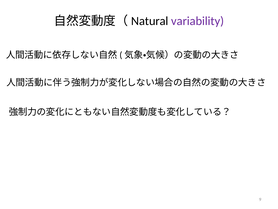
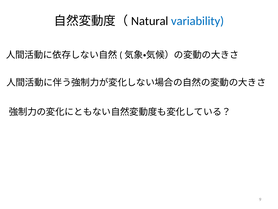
variability colour: purple -> blue (198, 21)
